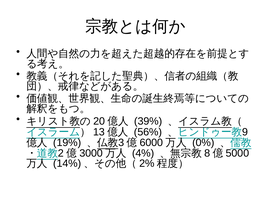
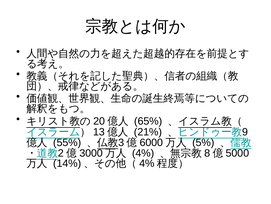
39%: 39% -> 65% (148, 121)
56%: 56% -> 21% (148, 131)
19%: 19% -> 55% (67, 142)
0%: 0% -> 5% (203, 142)
2%: 2% -> 4% (147, 163)
